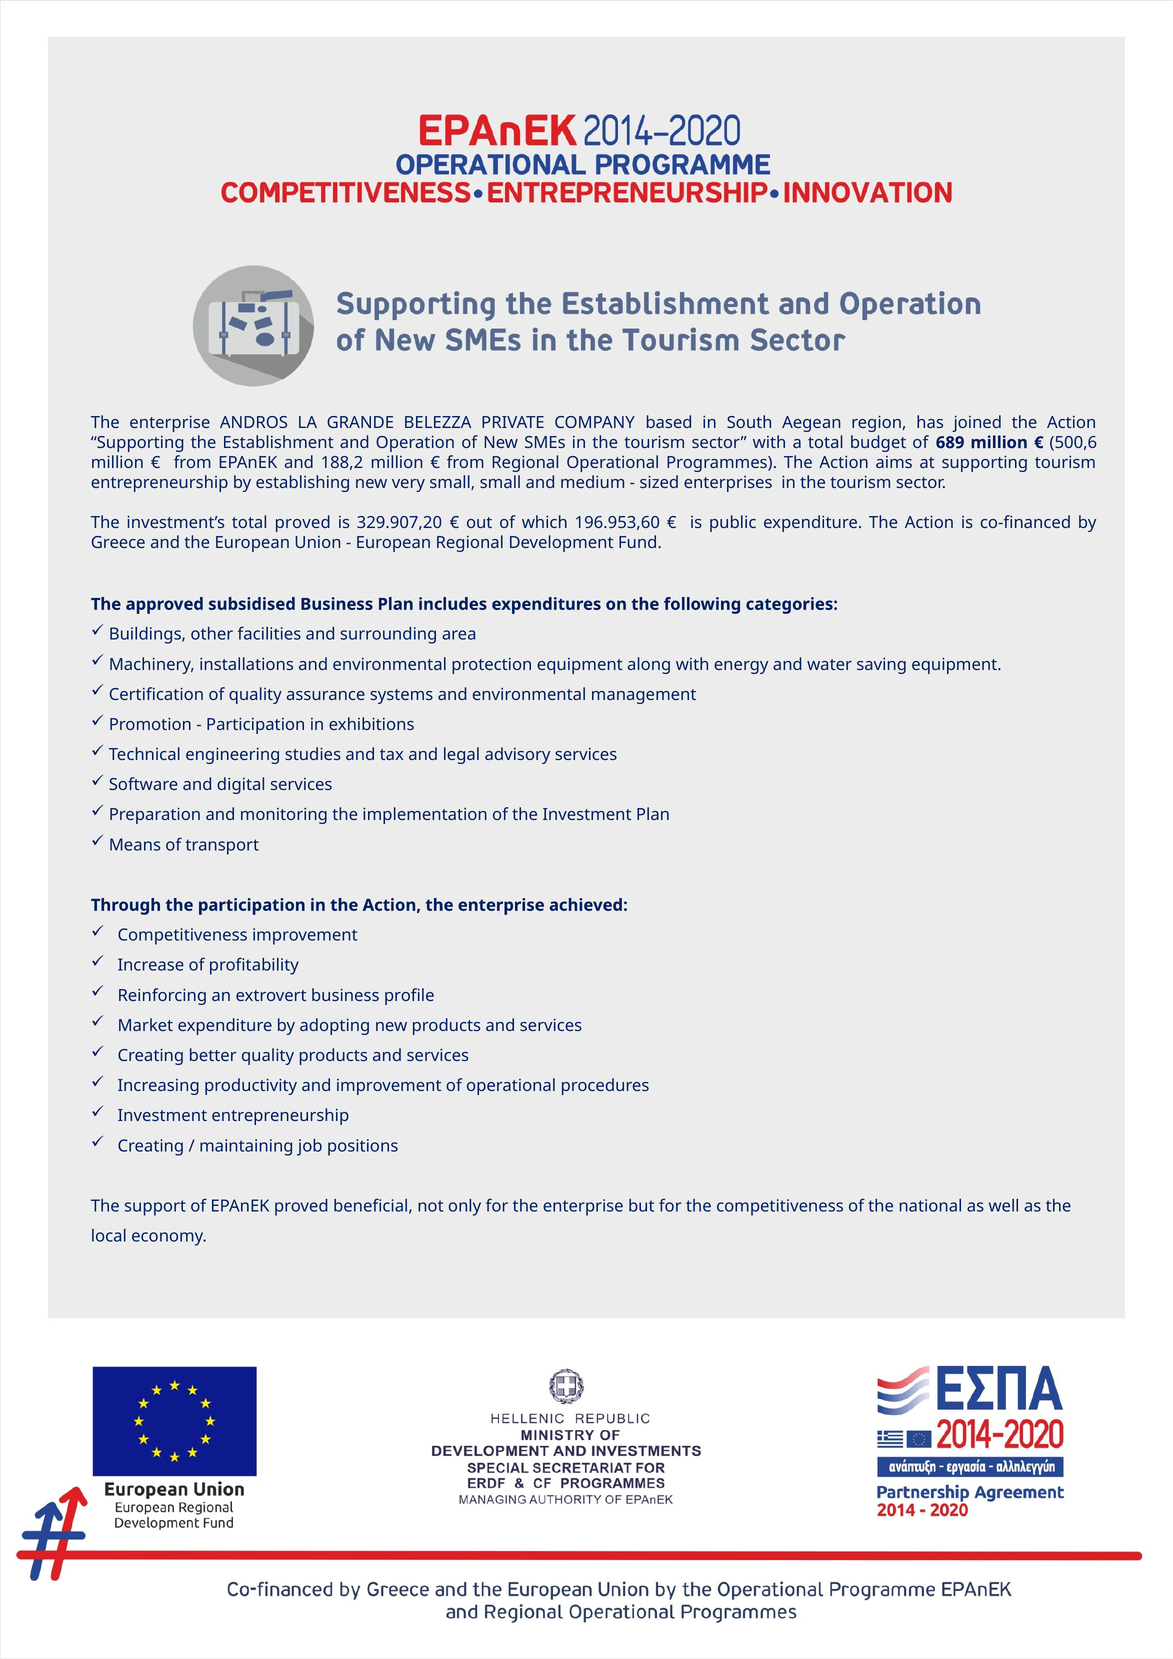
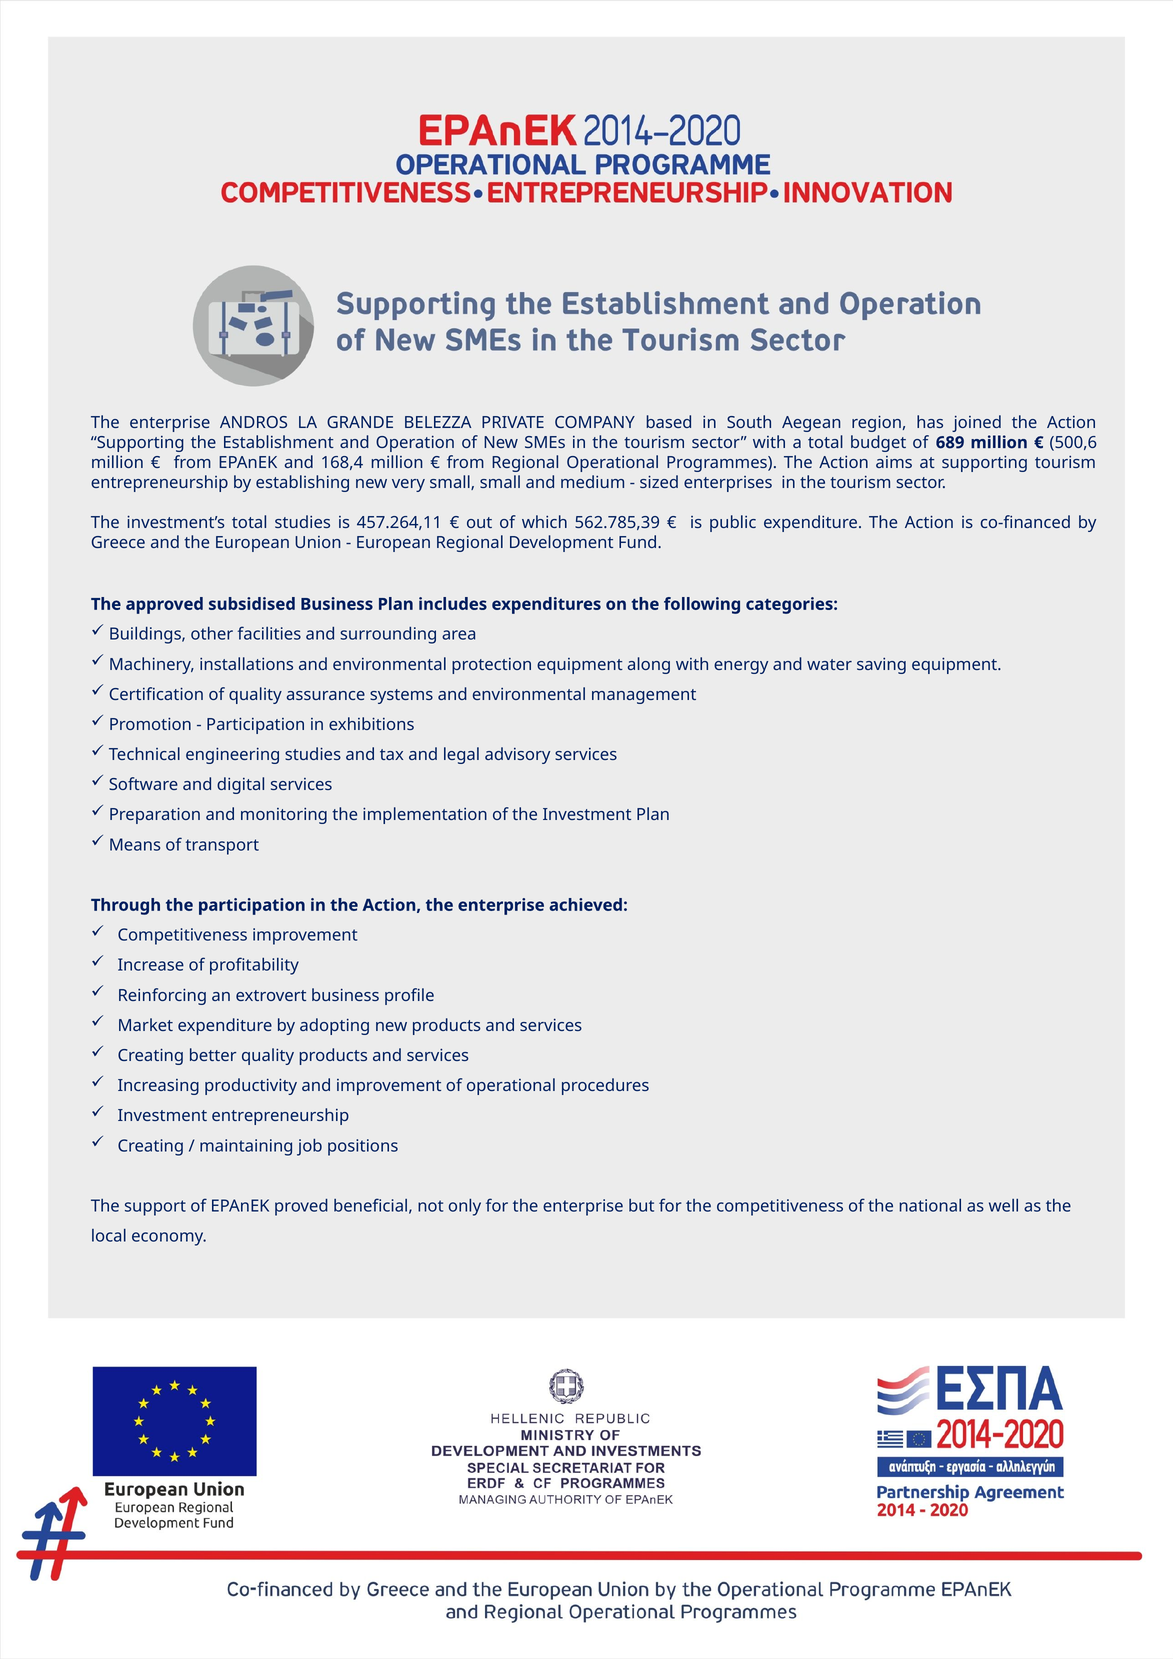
188,2: 188,2 -> 168,4 (342, 463)
total proved: proved -> studies (303, 523)
329.907,20: 329.907,20 -> 457.264,11 (399, 523)
196.953,60: 196.953,60 -> 562.785,39 (617, 523)
